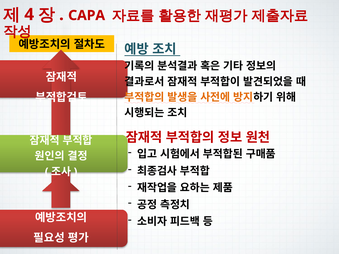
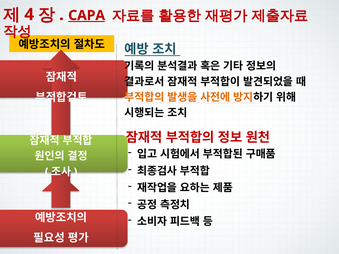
CAPA underline: none -> present (87, 15)
